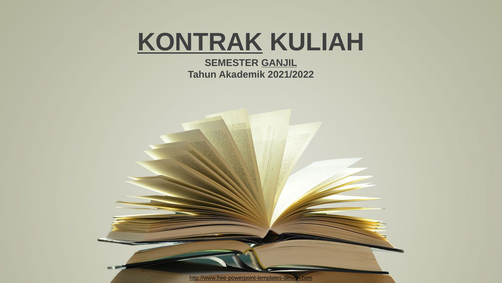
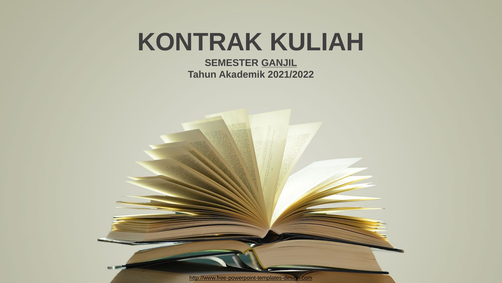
KONTRAK underline: present -> none (200, 42)
